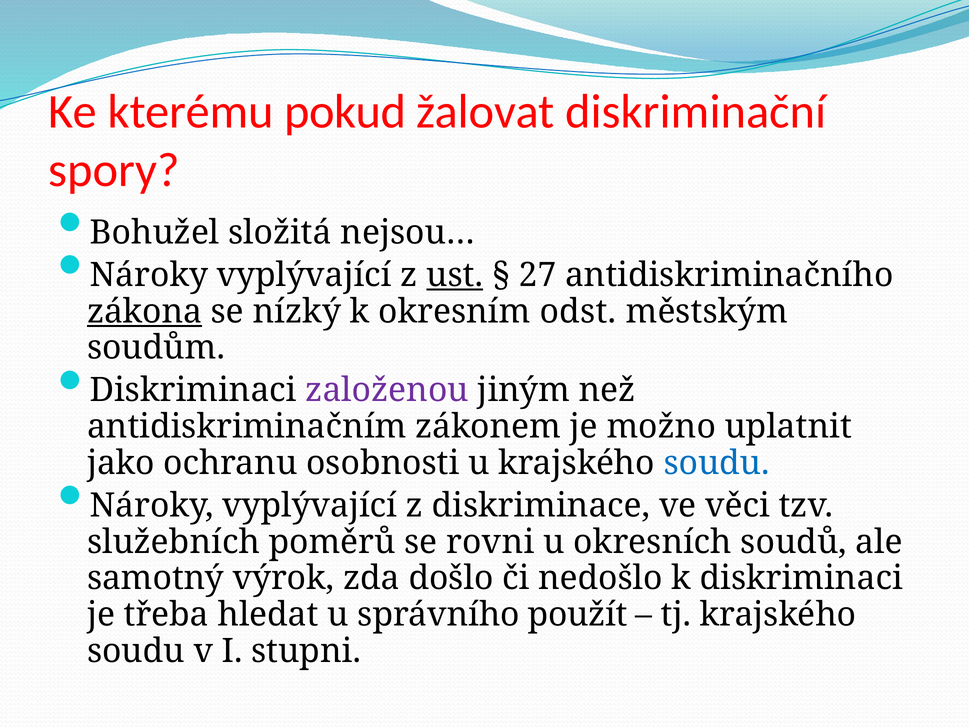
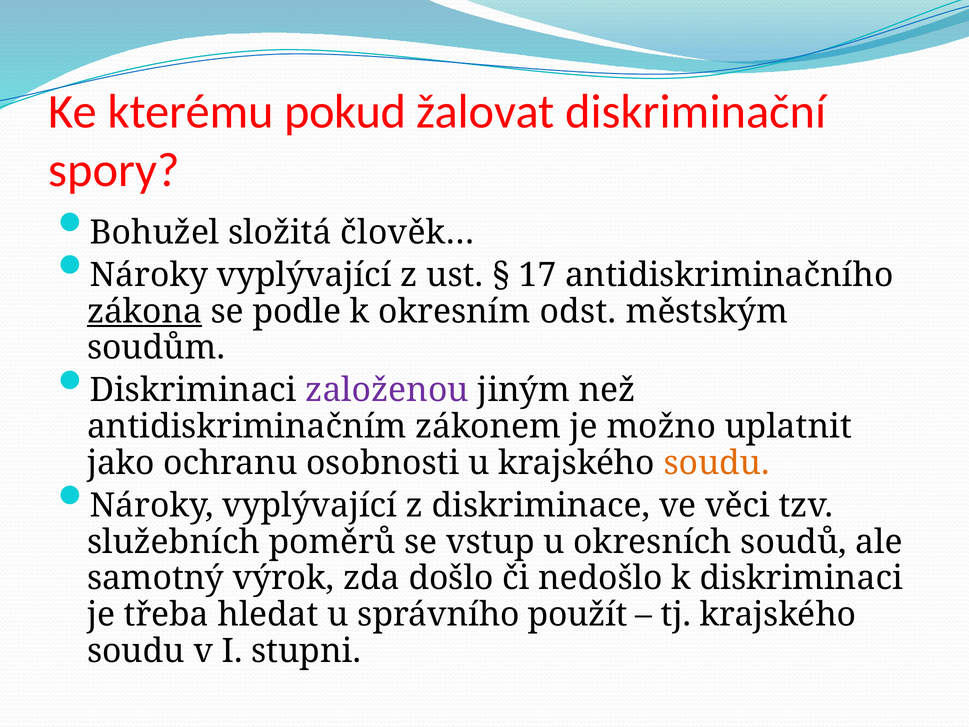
nejsou…: nejsou… -> člověk… (408, 232)
ust underline: present -> none (455, 275)
27: 27 -> 17 (538, 275)
nízký: nízký -> podle (297, 311)
soudu colour: blue -> orange (717, 463)
rovni: rovni -> vstup (490, 542)
